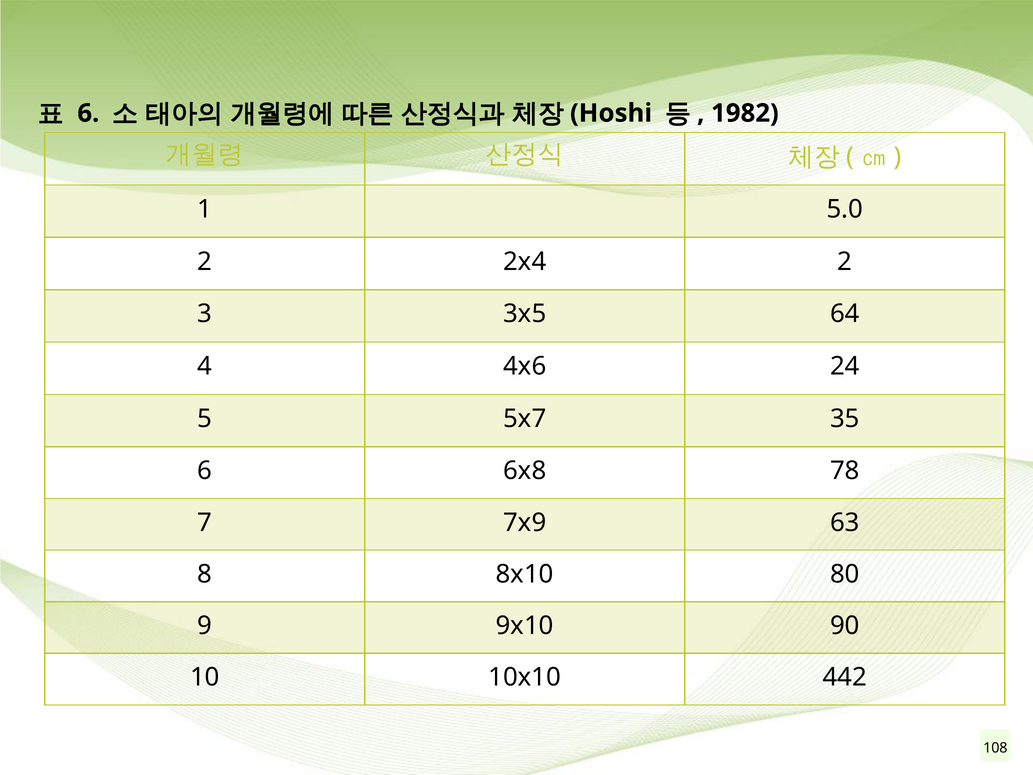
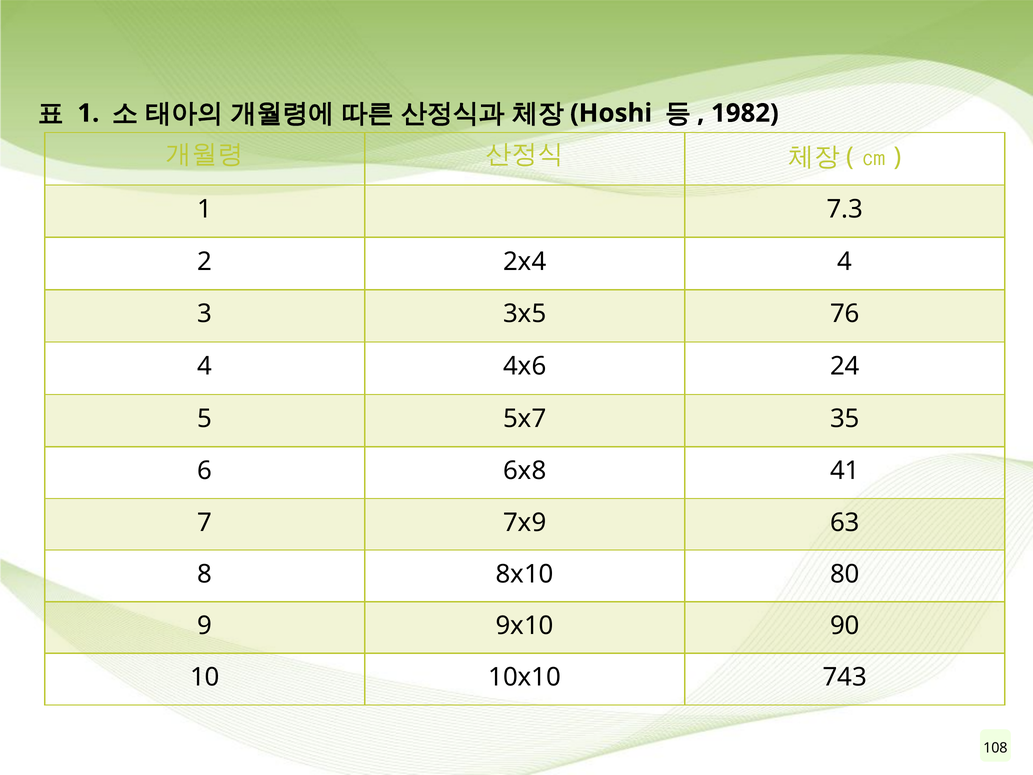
6: 6 -> 1 (88, 113)
5.0: 5.0 -> 7.3 (845, 209)
2x4 2: 2 -> 4 (845, 261)
64: 64 -> 76 (845, 314)
78: 78 -> 41 (845, 471)
442: 442 -> 743 (845, 677)
